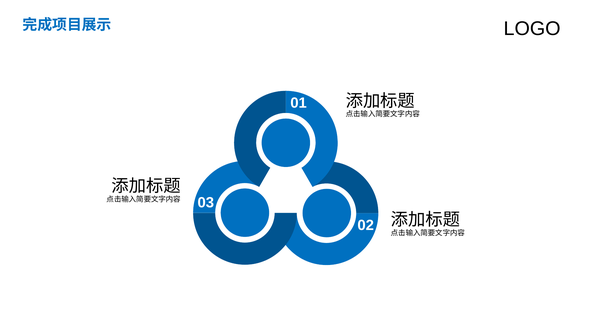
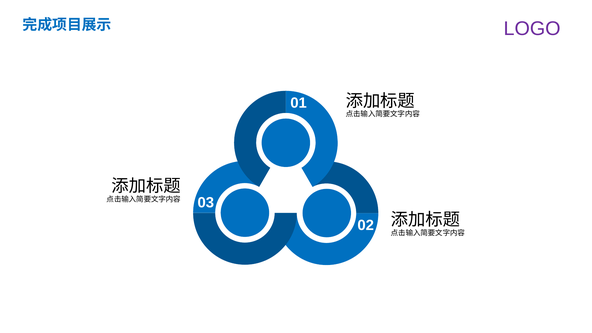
LOGO colour: black -> purple (532, 29)
